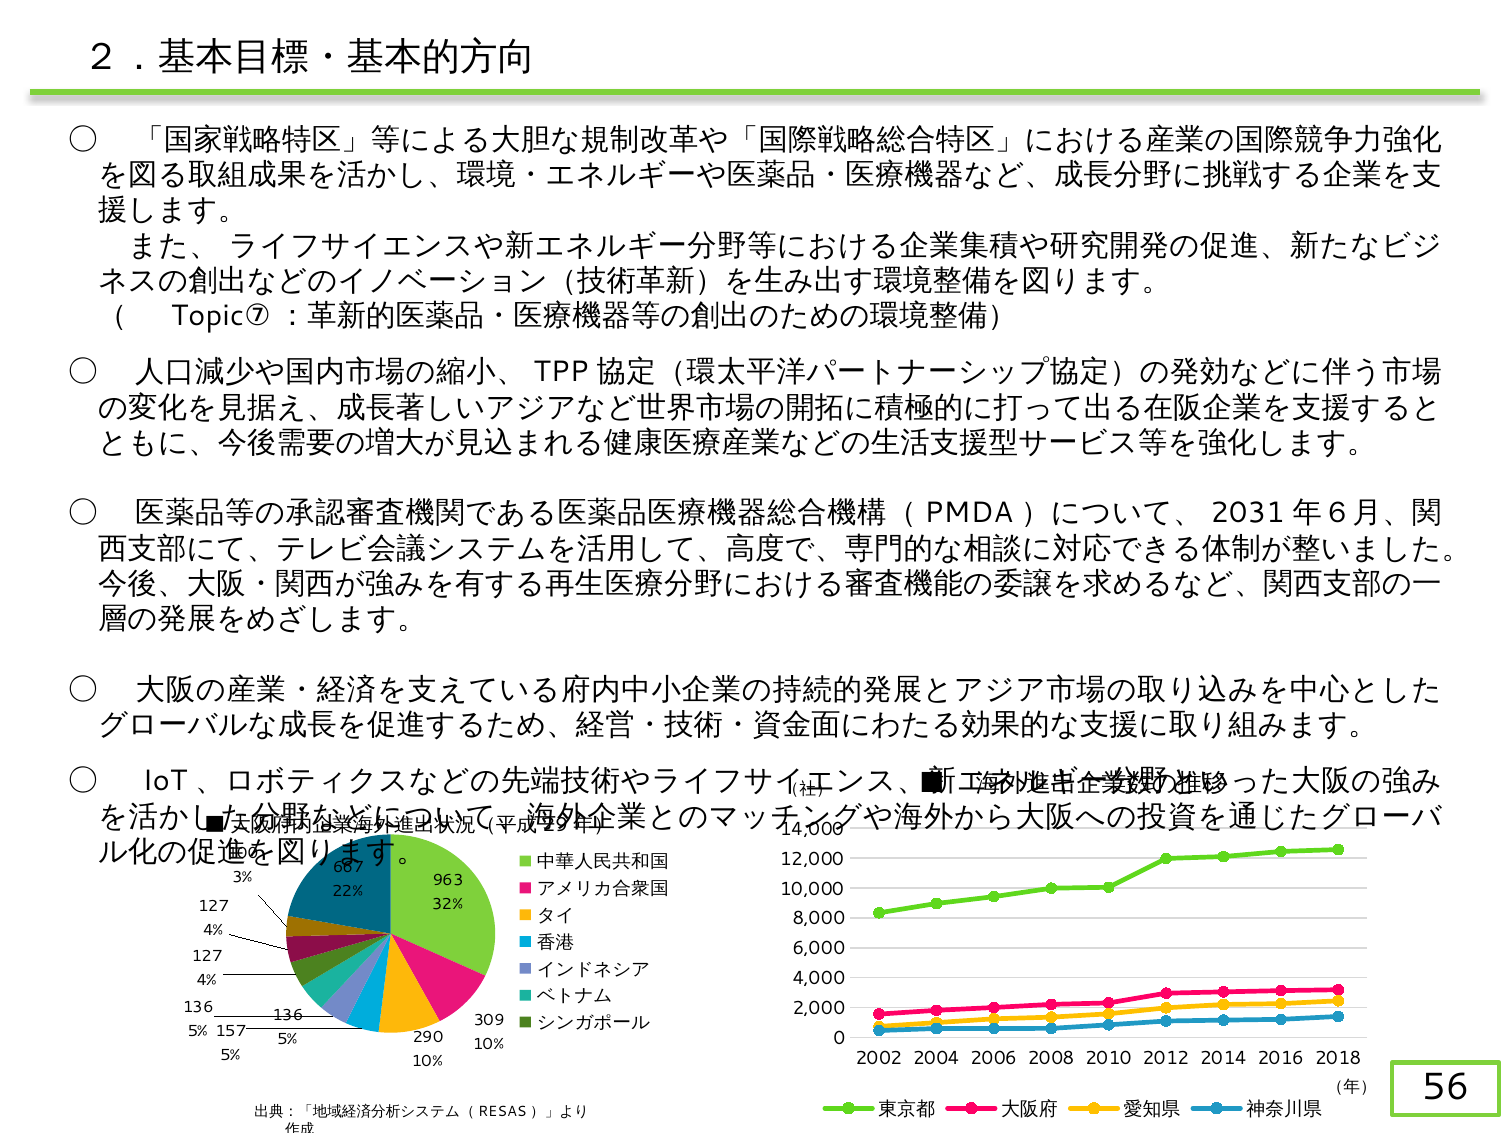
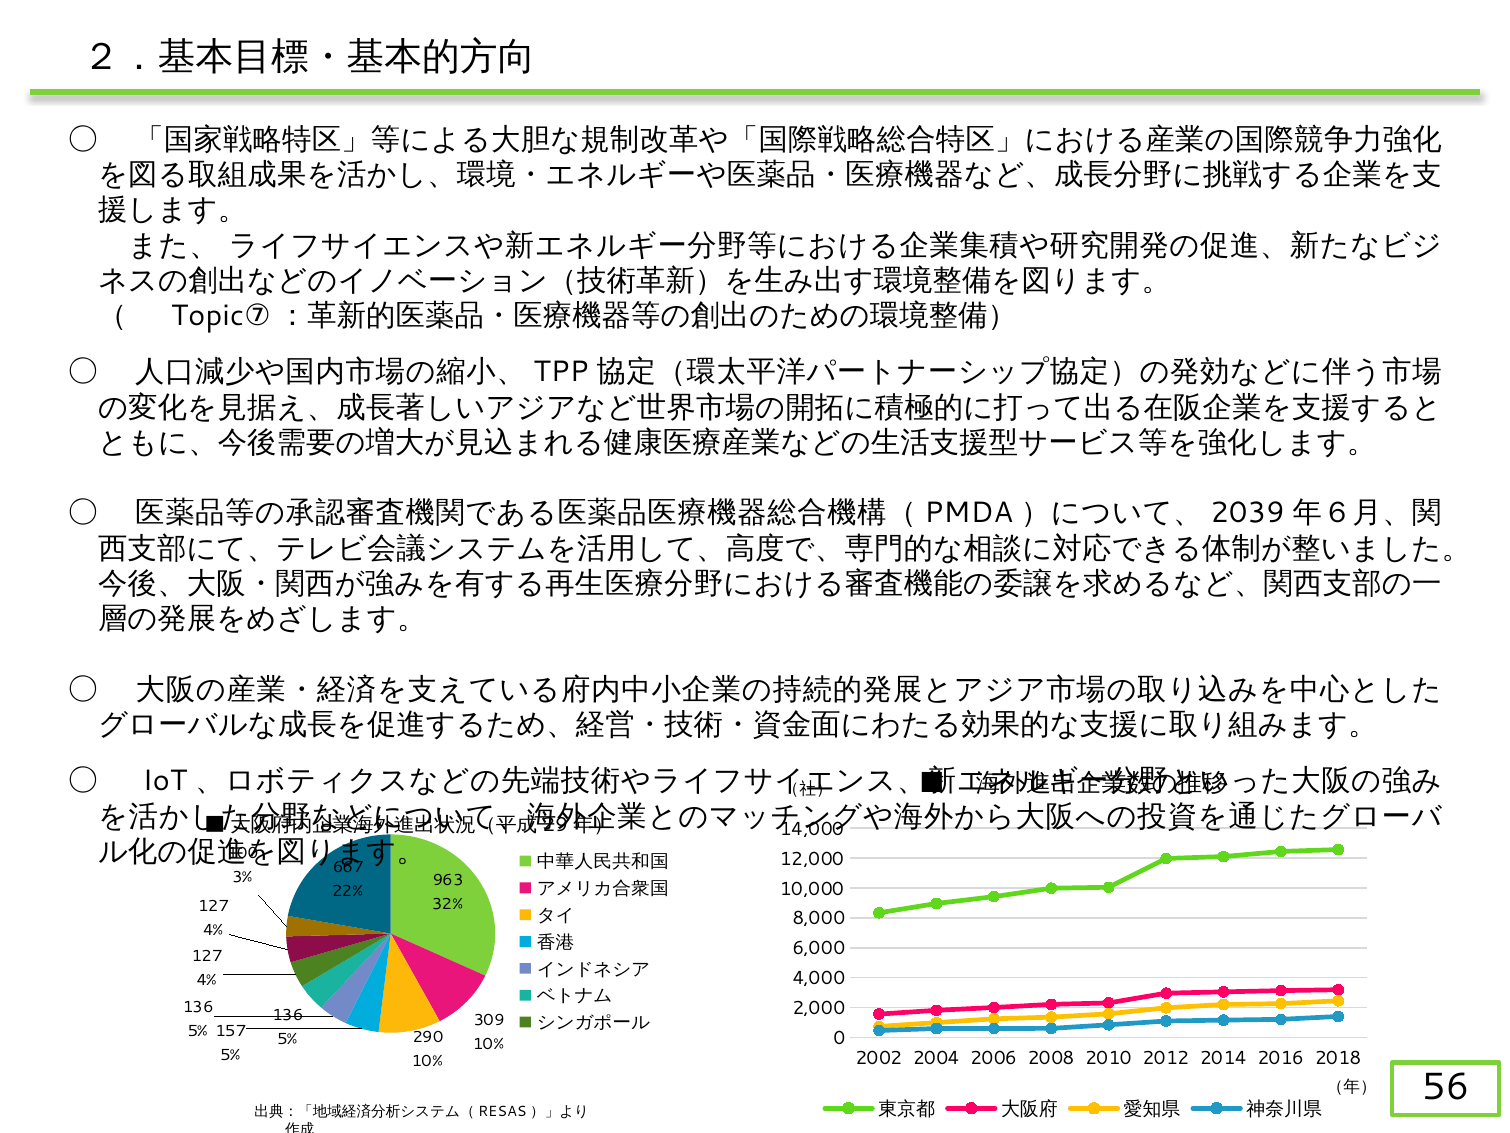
2031: 2031 -> 2039 (1248, 513)
